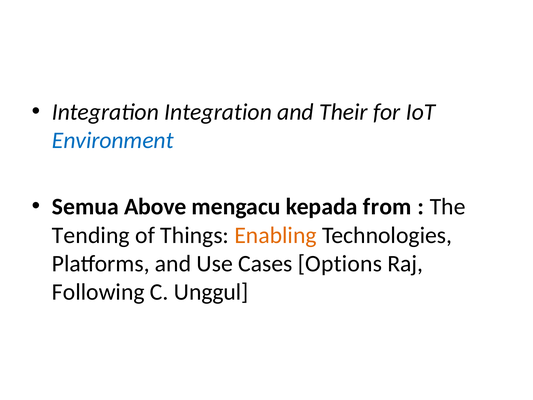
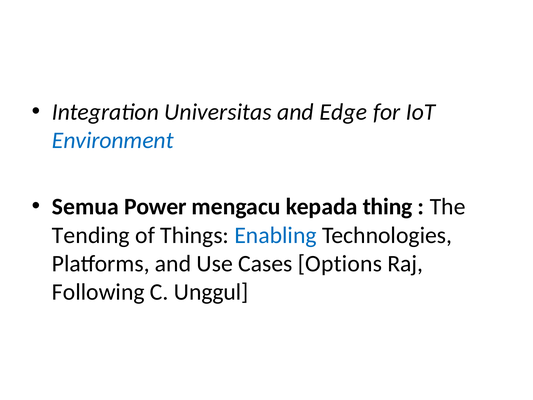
Integration Integration: Integration -> Universitas (218, 112)
Their: Their -> Edge (343, 112)
Above: Above -> Power (155, 207)
from: from -> thing (388, 207)
Enabling colour: orange -> blue (275, 235)
